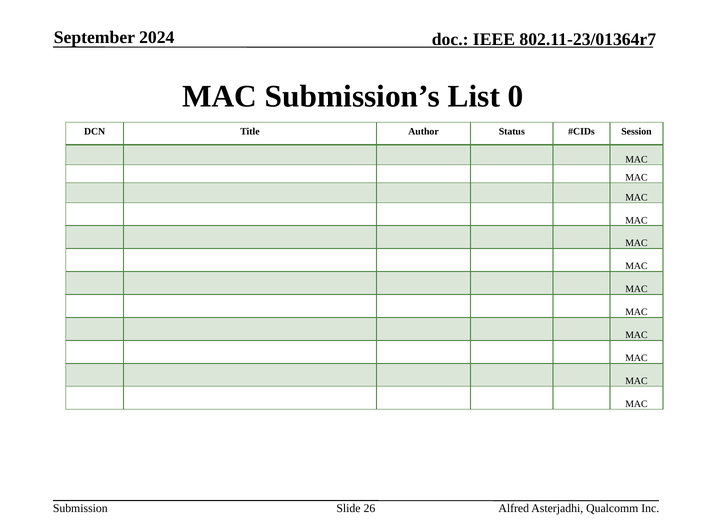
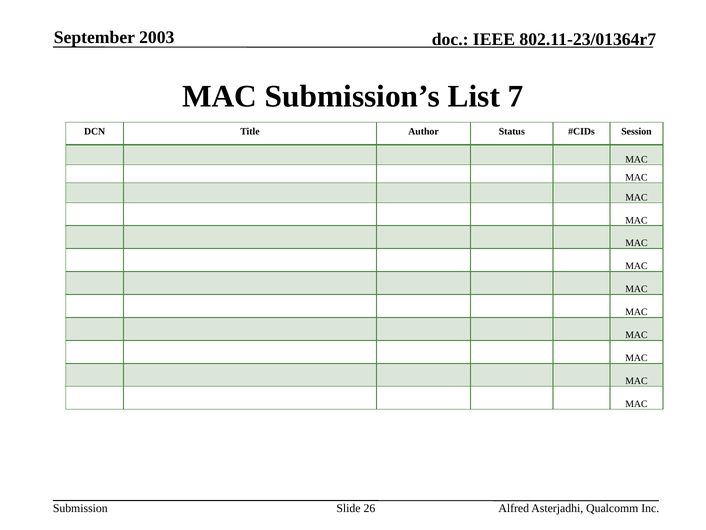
2024: 2024 -> 2003 (157, 37)
0: 0 -> 7 (516, 96)
